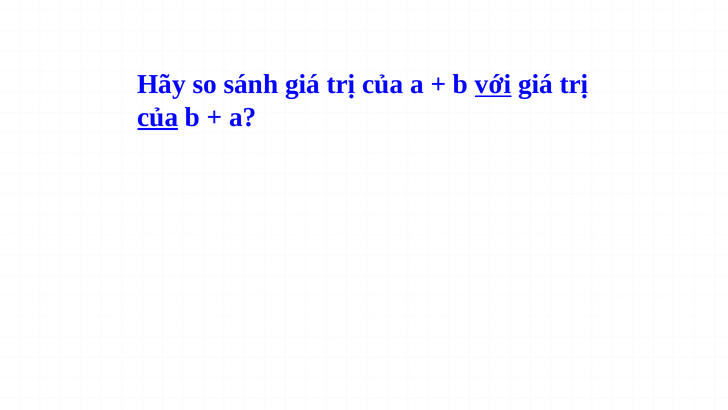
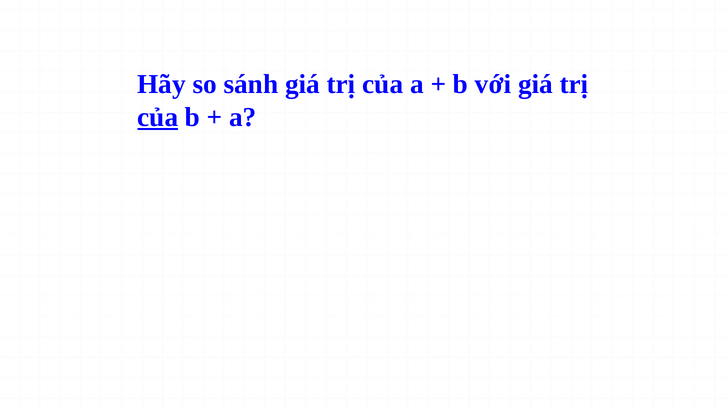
với underline: present -> none (493, 84)
